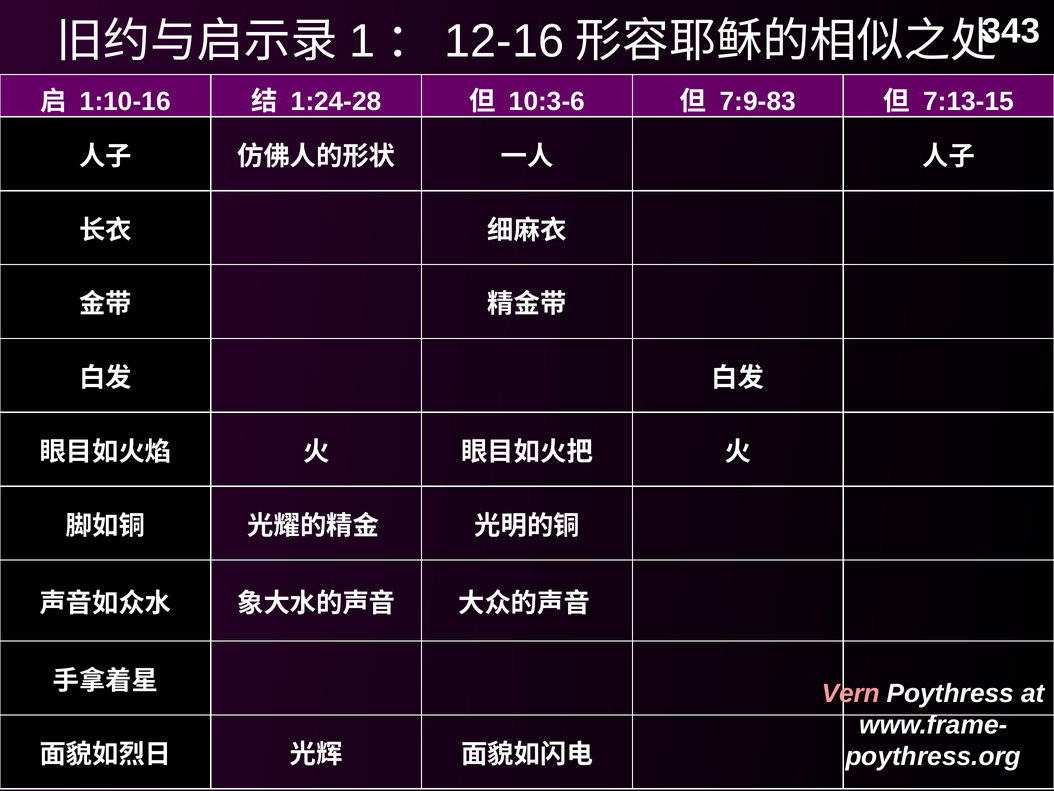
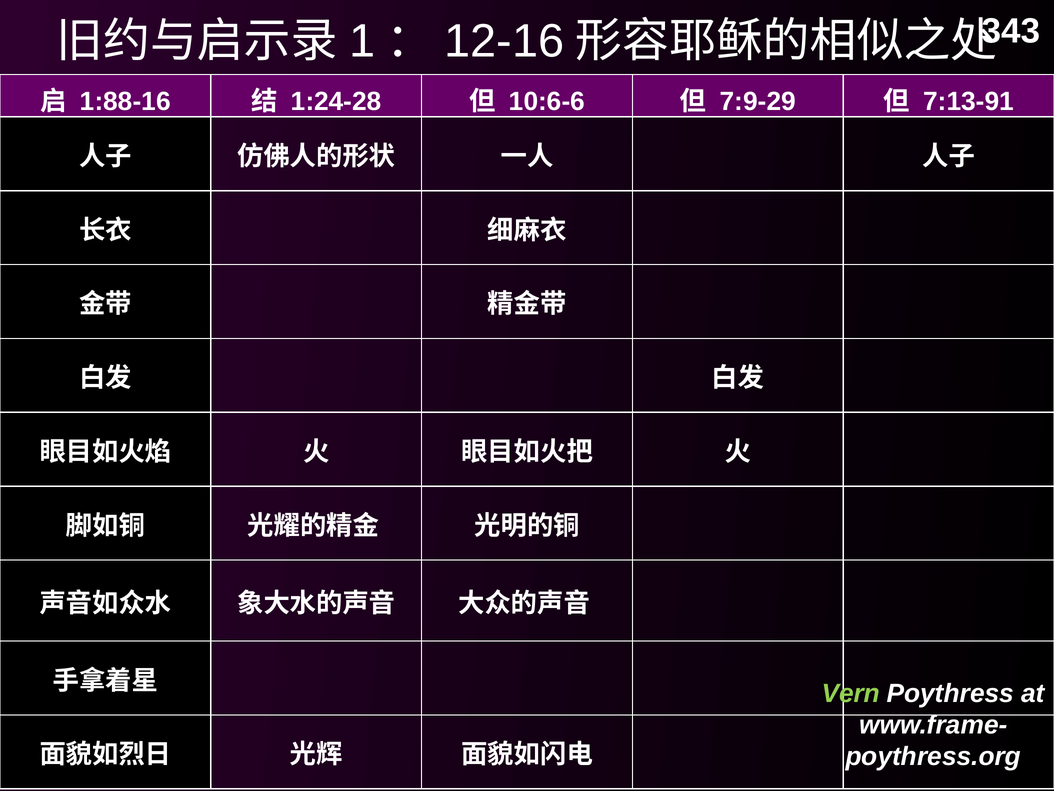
1:10-16: 1:10-16 -> 1:88-16 (125, 102)
10:3-6: 10:3-6 -> 10:6-6 (547, 102)
7:9-83: 7:9-83 -> 7:9-29 (758, 102)
7:13-15: 7:13-15 -> 7:13-91 (969, 102)
Vern colour: pink -> light green (851, 693)
